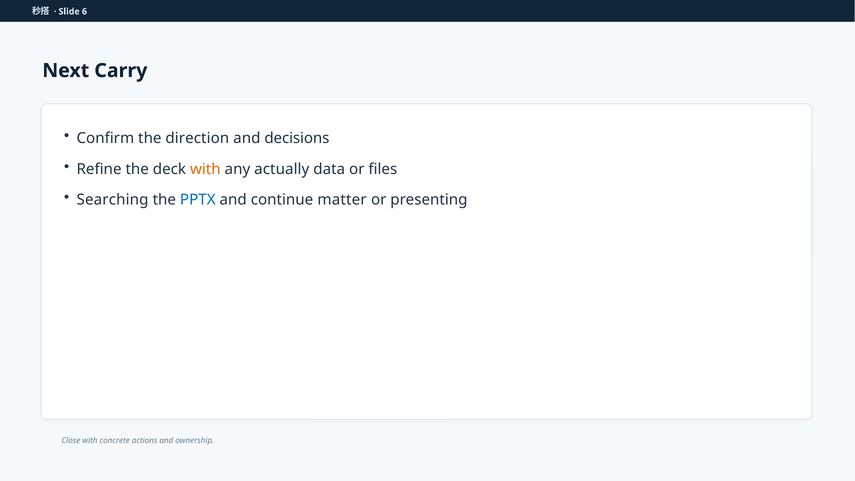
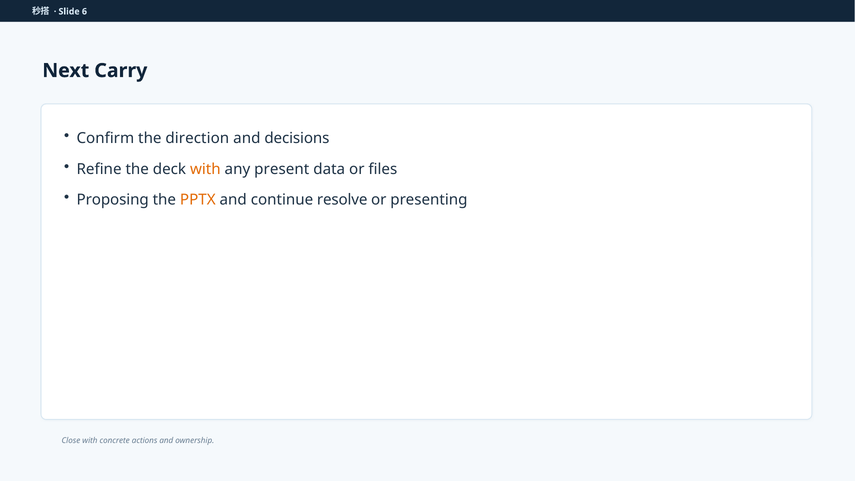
actually: actually -> present (282, 169)
Searching: Searching -> Proposing (113, 200)
PPTX colour: blue -> orange (198, 200)
matter: matter -> resolve (342, 200)
